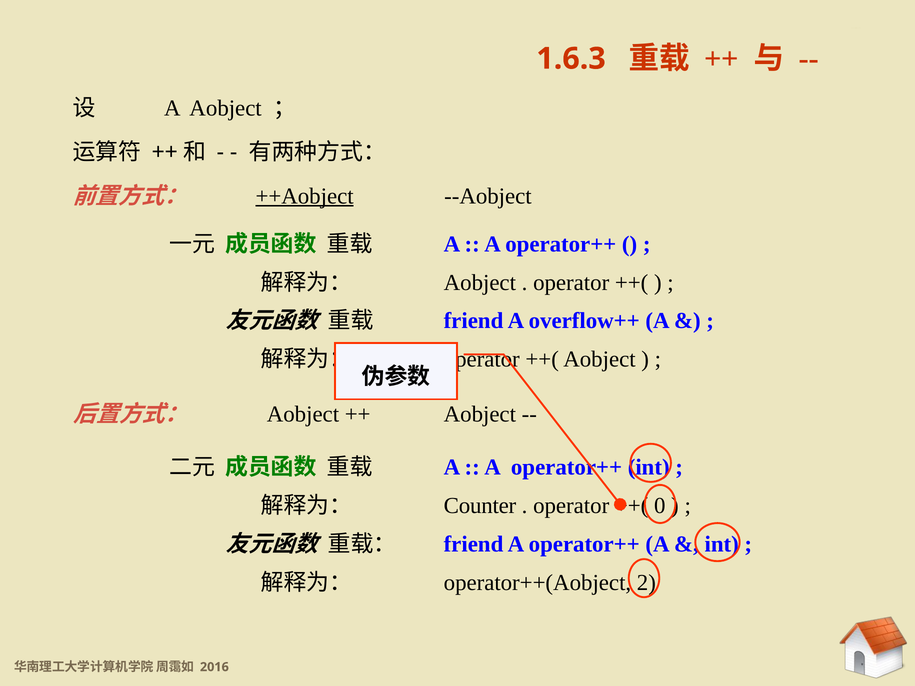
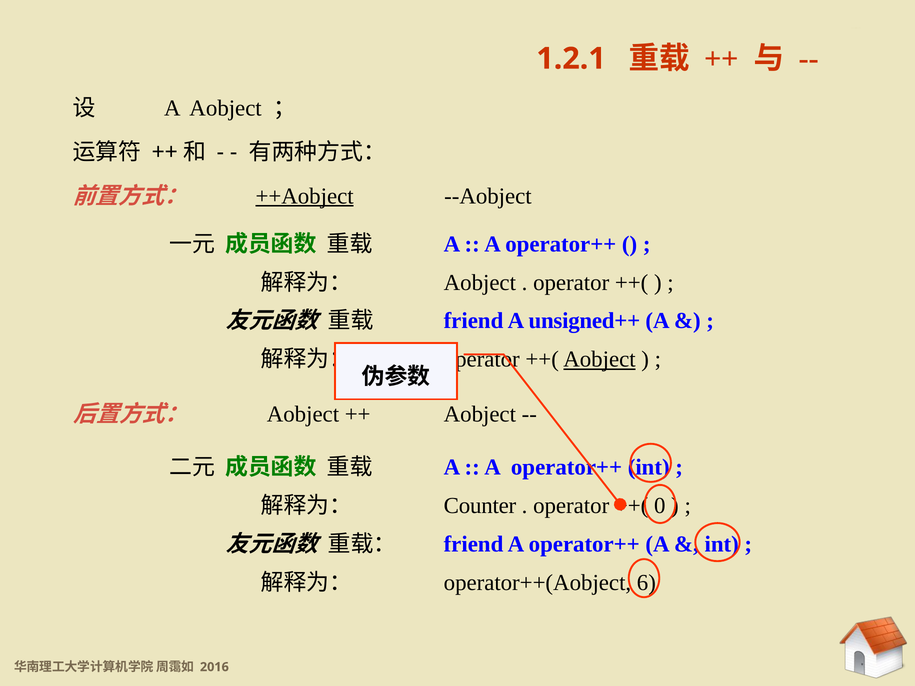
1.6.3: 1.6.3 -> 1.2.1 (571, 59)
overflow++: overflow++ -> unsigned++ (584, 321)
Aobject underline: none -> present (599, 359)
2: 2 -> 6 (646, 583)
